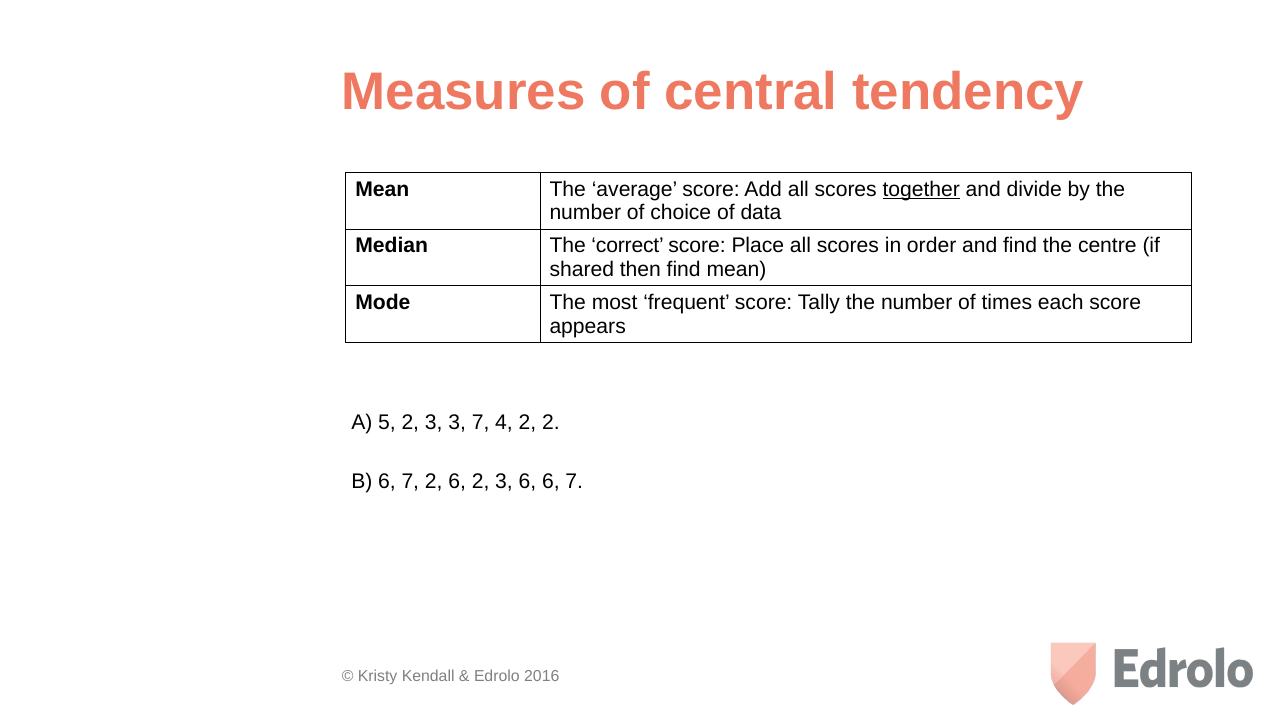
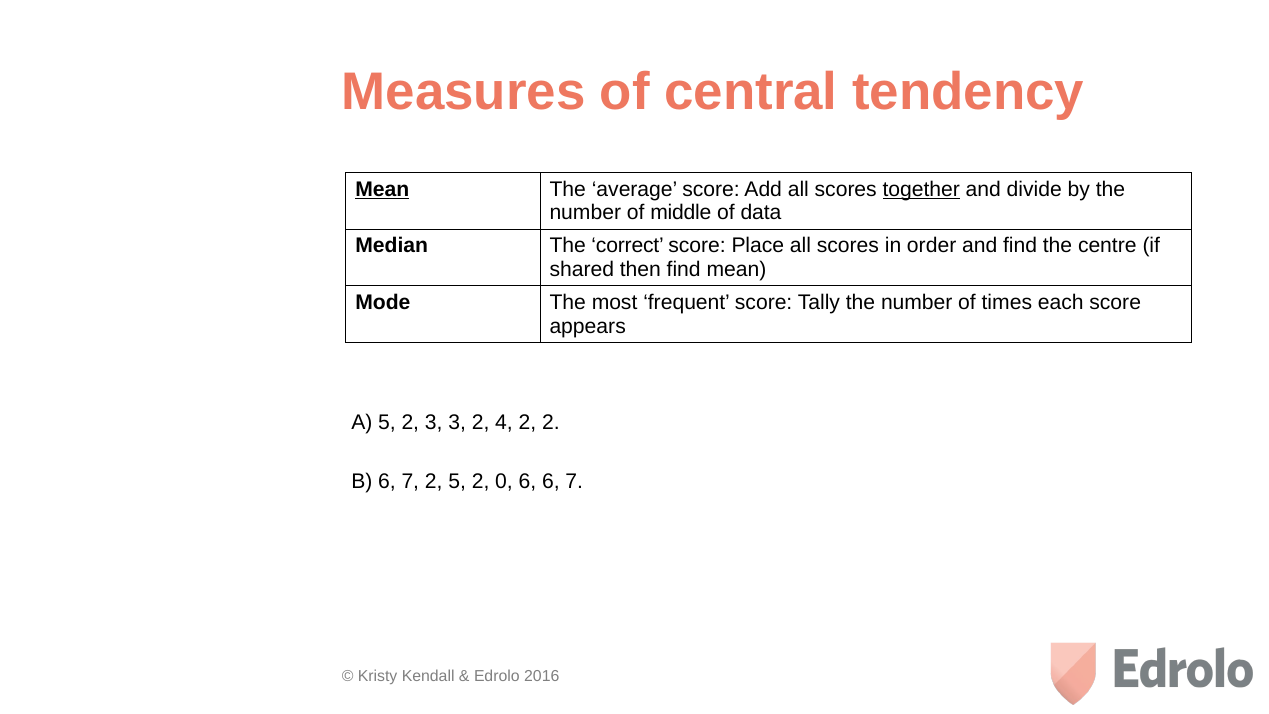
Mean underline: none -> present (382, 189)
choice: choice -> middle (681, 213)
3 7: 7 -> 2 (481, 422)
2 6: 6 -> 5 (457, 481)
3: 3 -> 0 (504, 481)
